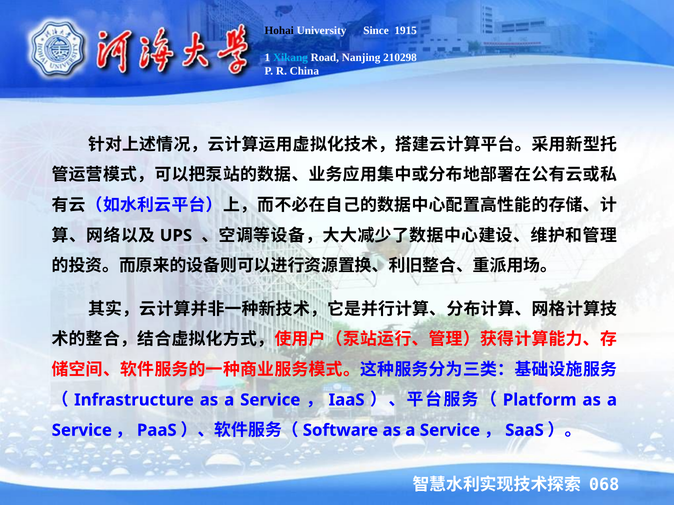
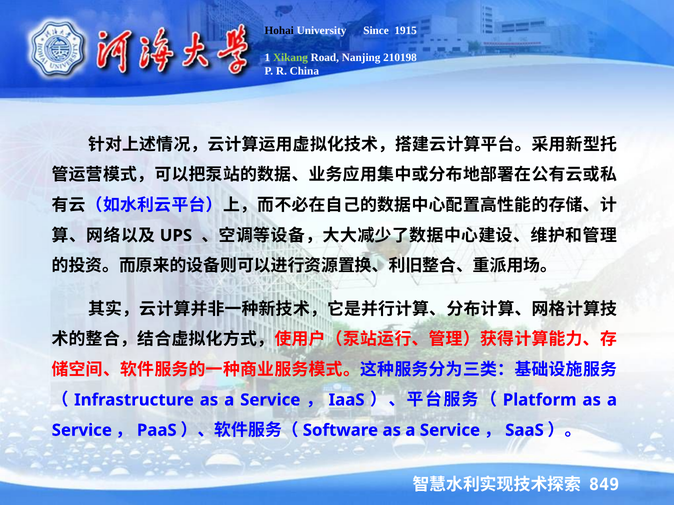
Xikang colour: light blue -> light green (290, 57)
210298: 210298 -> 210198 (400, 57)
068: 068 -> 849 (604, 485)
